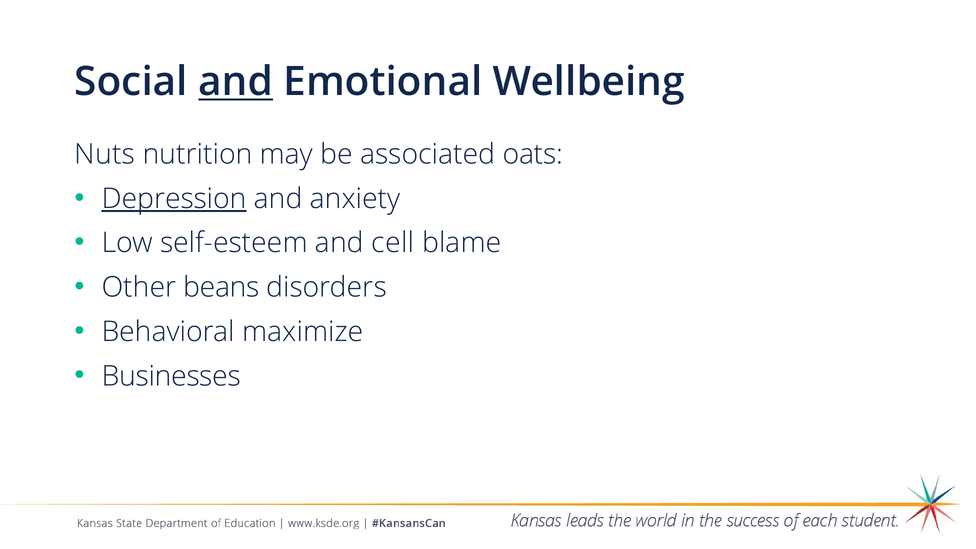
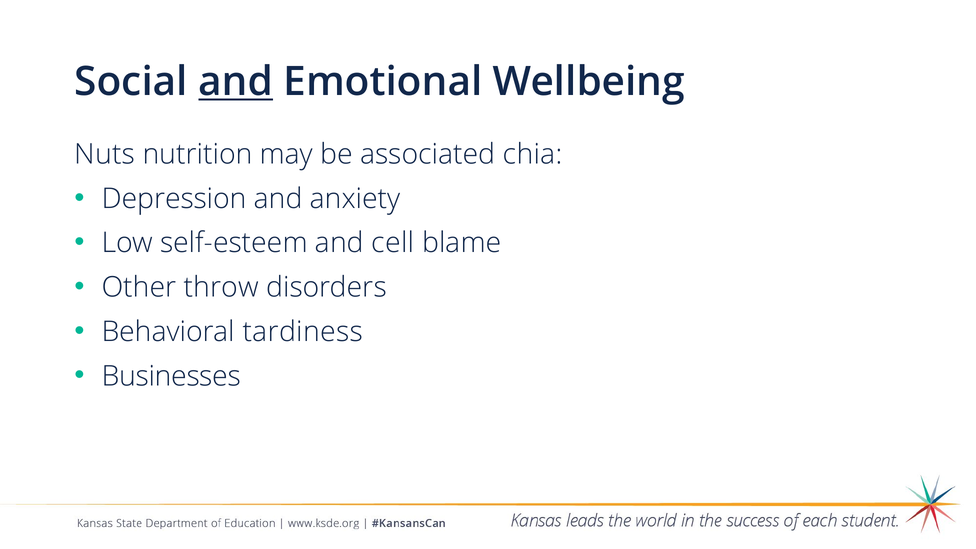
oats: oats -> chia (533, 154)
Depression underline: present -> none (174, 199)
beans: beans -> throw (221, 287)
maximize: maximize -> tardiness (303, 332)
